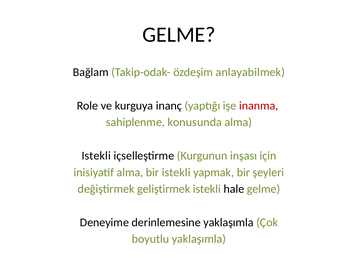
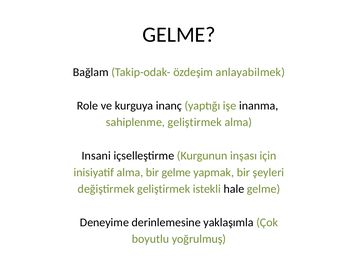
inanma colour: red -> black (259, 106)
sahiplenme konusunda: konusunda -> geliştirmek (195, 123)
Istekli: Istekli -> Insani (96, 156)
bir istekli: istekli -> gelme (176, 173)
boyutlu yaklaşımla: yaklaşımla -> yoğrulmuş (199, 239)
